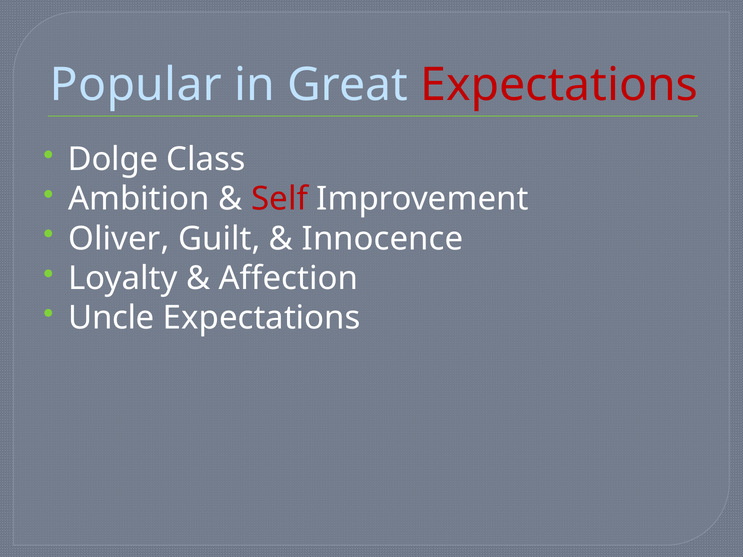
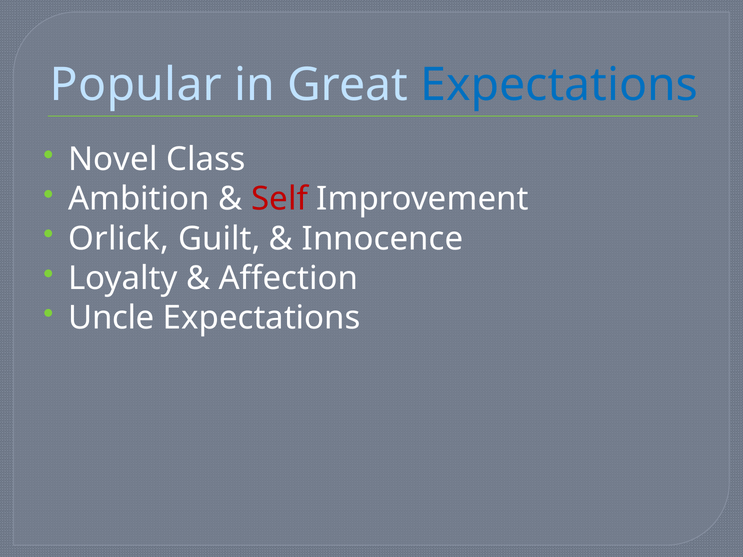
Expectations colour: red -> blue (559, 85)
Dolge: Dolge -> Novel (113, 160)
Oliver: Oliver -> Orlick (119, 239)
